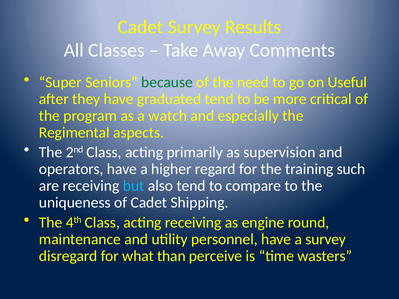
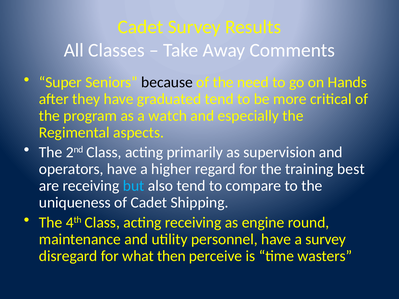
because colour: green -> black (167, 82)
Useful: Useful -> Hands (347, 82)
such: such -> best (351, 169)
than: than -> then (171, 256)
